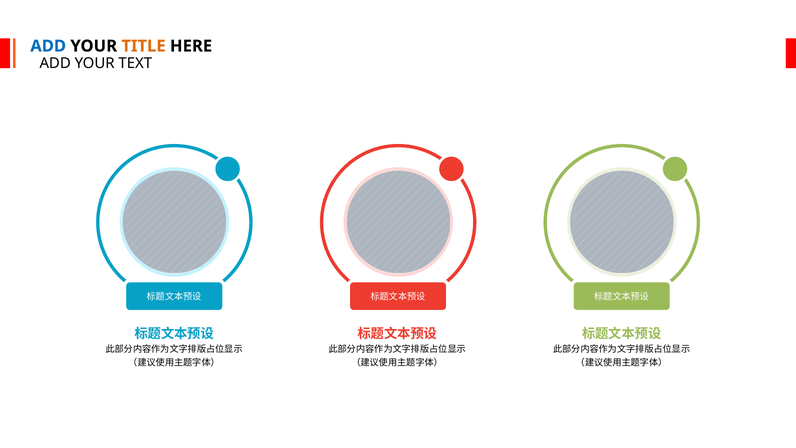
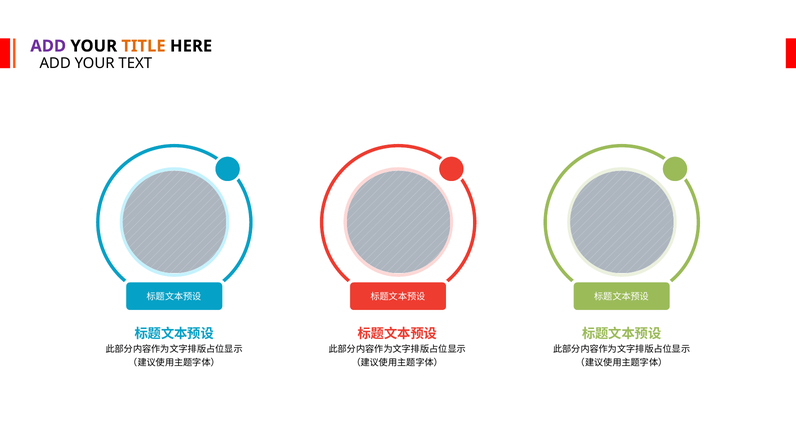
ADD colour: blue -> purple (48, 46)
